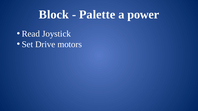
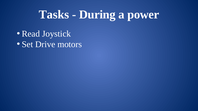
Block: Block -> Tasks (54, 15)
Palette: Palette -> During (97, 15)
